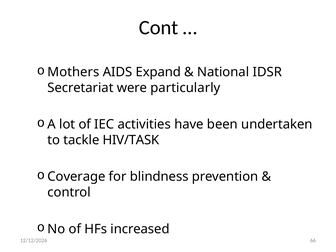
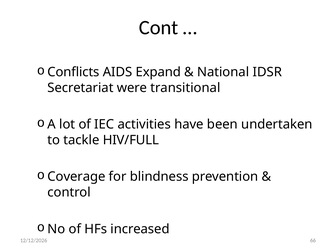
Mothers: Mothers -> Conflicts (73, 72)
particularly: particularly -> transitional (185, 88)
HIV/TASK: HIV/TASK -> HIV/FULL (131, 140)
